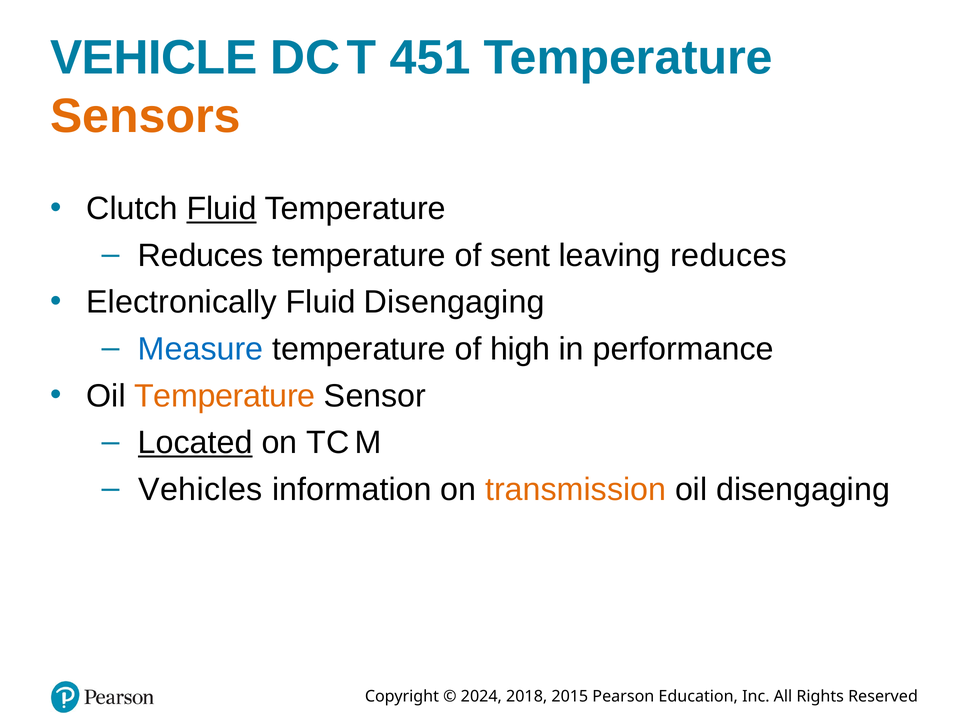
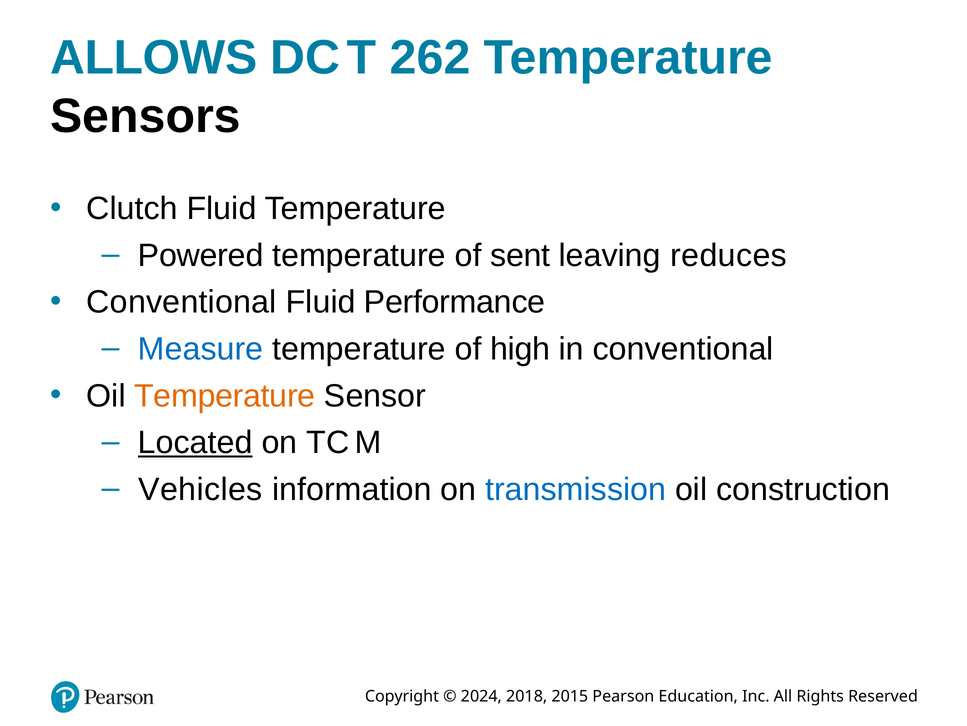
VEHICLE: VEHICLE -> ALLOWS (154, 58)
451: 451 -> 262 (430, 58)
Sensors colour: orange -> black (145, 116)
Fluid underline: present -> none (222, 208)
Reduces: Reduces -> Powered (201, 255)
Electronically: Electronically -> Conventional (182, 302)
Fluid Disengaging: Disengaging -> Performance (455, 302)
in performance: performance -> conventional (683, 349)
transmission colour: orange -> blue (576, 489)
oil disengaging: disengaging -> construction (803, 489)
